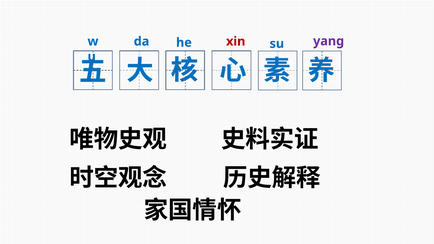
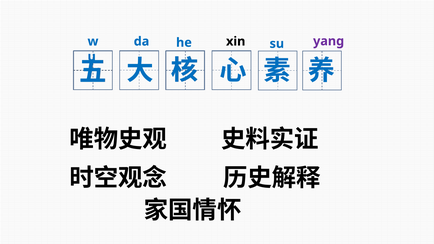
xin colour: red -> black (236, 41)
